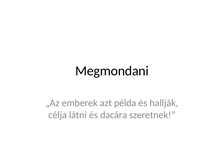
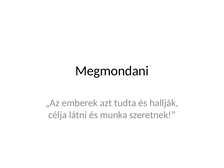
példa: példa -> tudta (125, 103)
dacára: dacára -> munka (114, 115)
